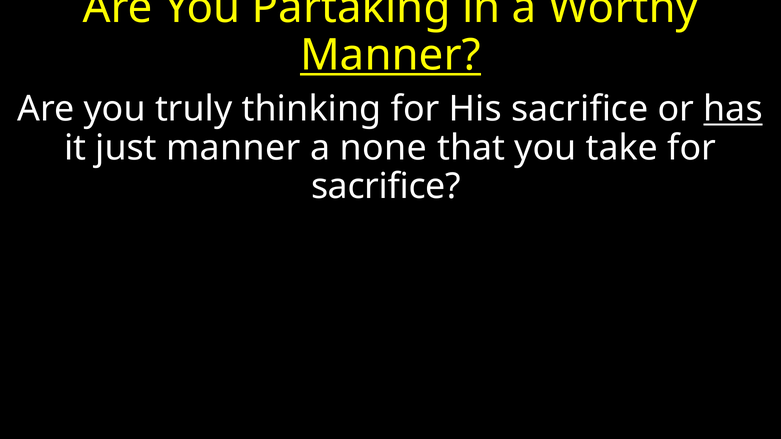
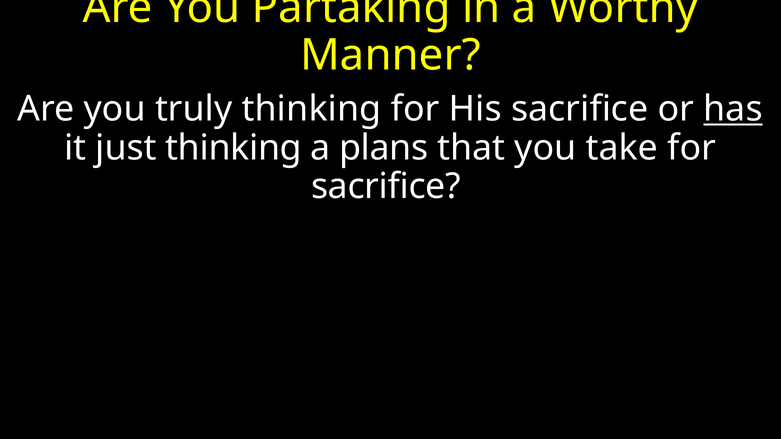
Manner underline: present -> none (391, 55)
just manner: manner -> thinking (234, 148)
none: none -> plans (384, 148)
